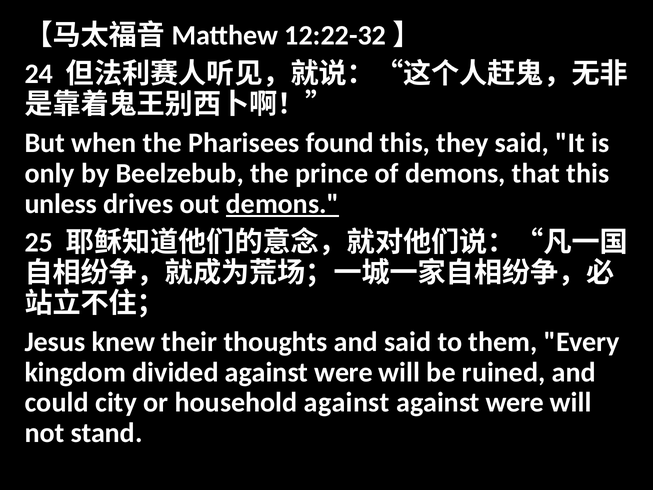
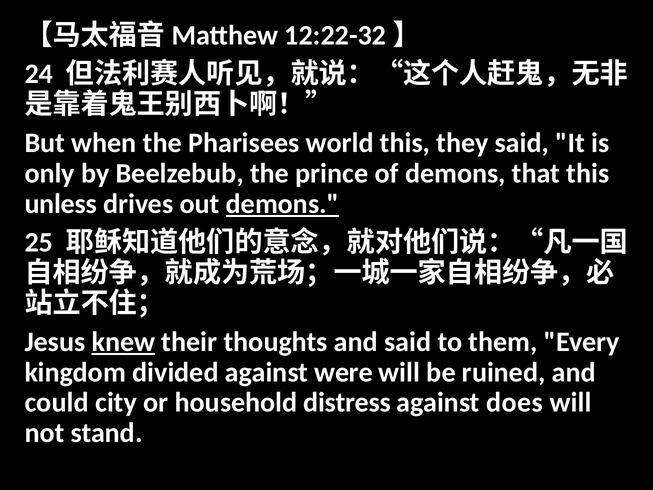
found: found -> world (340, 143)
knew underline: none -> present (123, 342)
household against: against -> distress (347, 402)
were: were -> does (515, 402)
